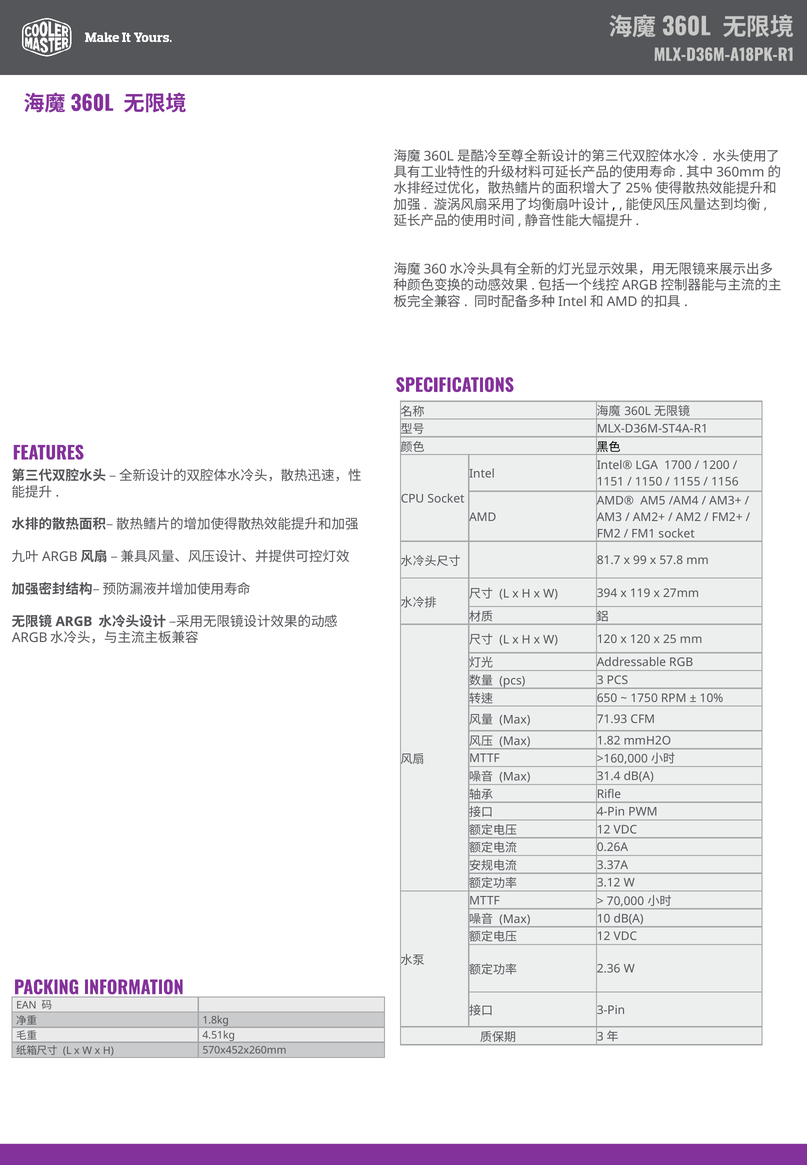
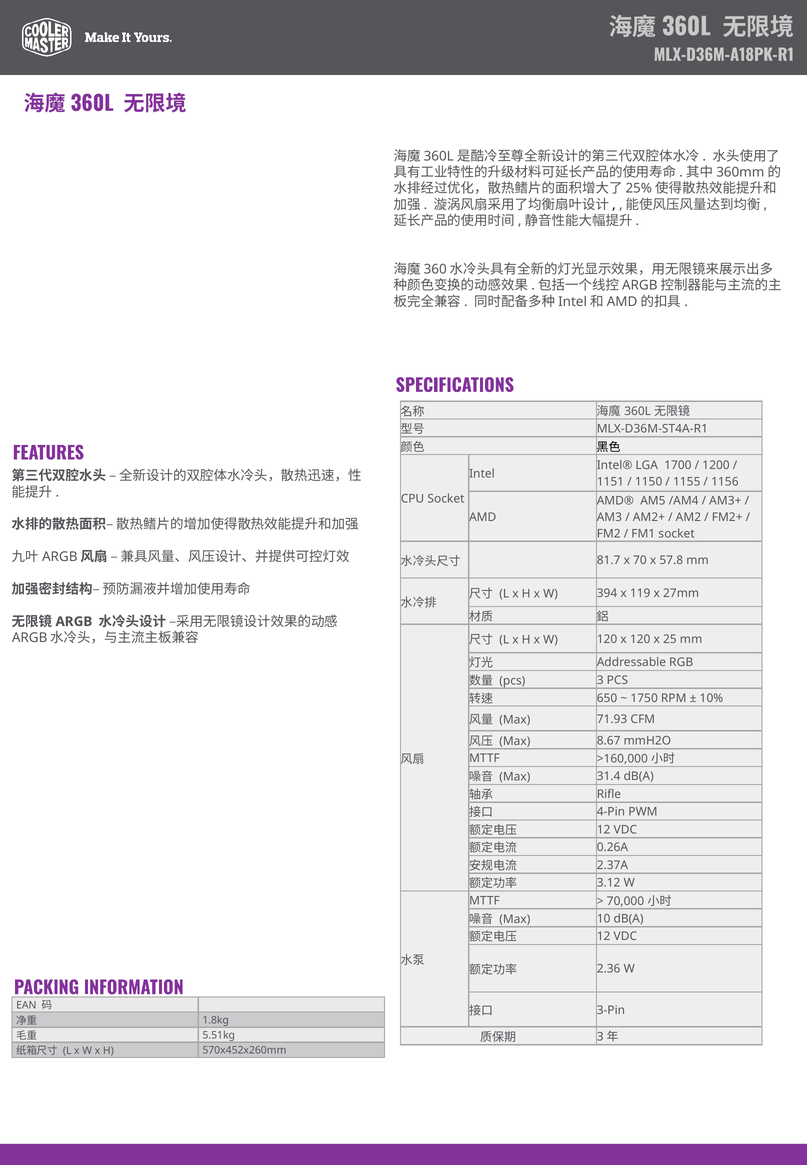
99: 99 -> 70 (640, 561)
1.82: 1.82 -> 8.67 (609, 741)
3.37A: 3.37A -> 2.37A (612, 866)
4.51kg: 4.51kg -> 5.51kg (219, 1036)
